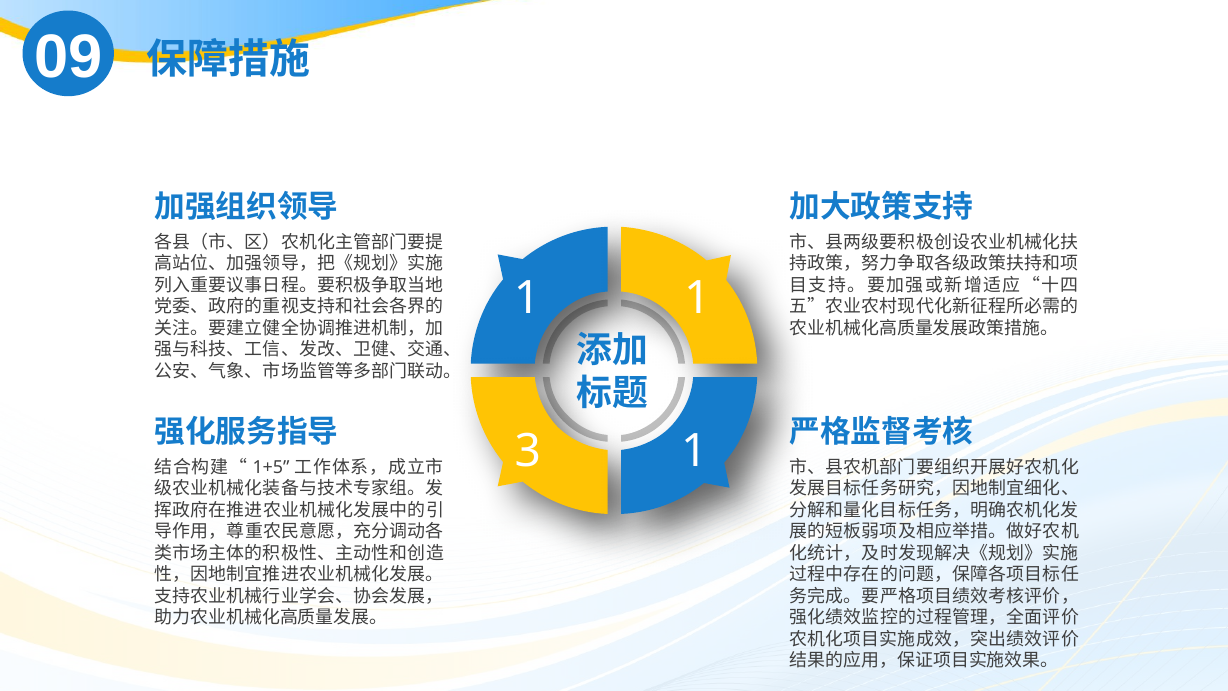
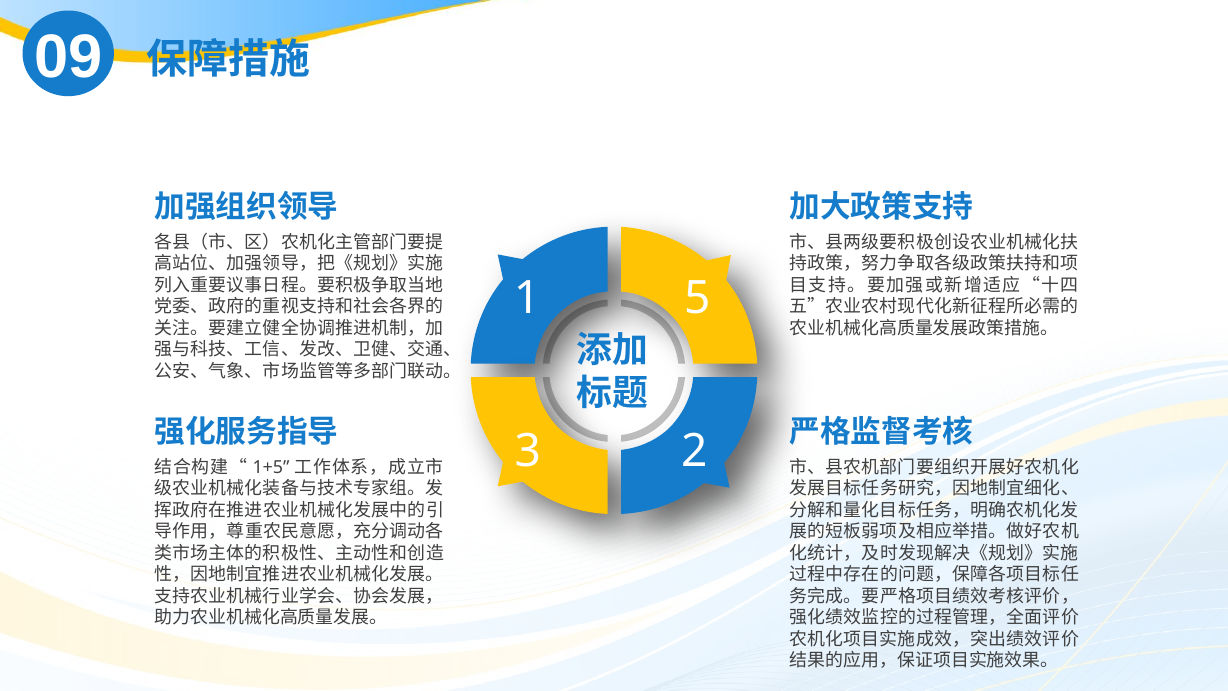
1 1: 1 -> 5 (697, 298)
3 1: 1 -> 2 (694, 451)
